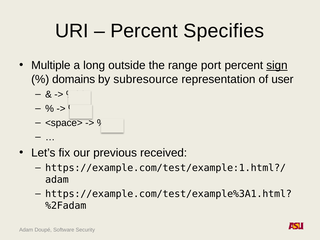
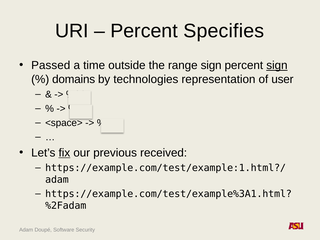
Multiple: Multiple -> Passed (51, 65)
long: long -> time (94, 65)
range port: port -> sign (211, 65)
subresource: subresource -> technologies (146, 79)
fix underline: none -> present (64, 153)
